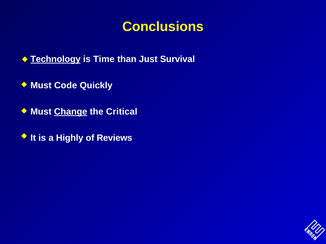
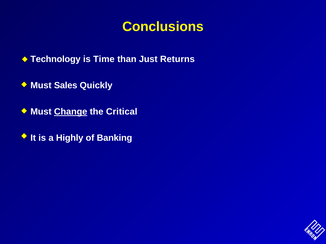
Technology underline: present -> none (55, 59)
Survival: Survival -> Returns (177, 59)
Code: Code -> Sales (66, 86)
Reviews: Reviews -> Banking (114, 138)
